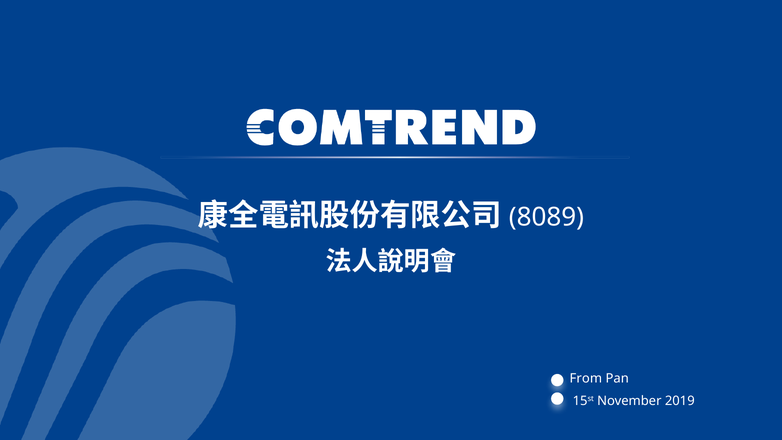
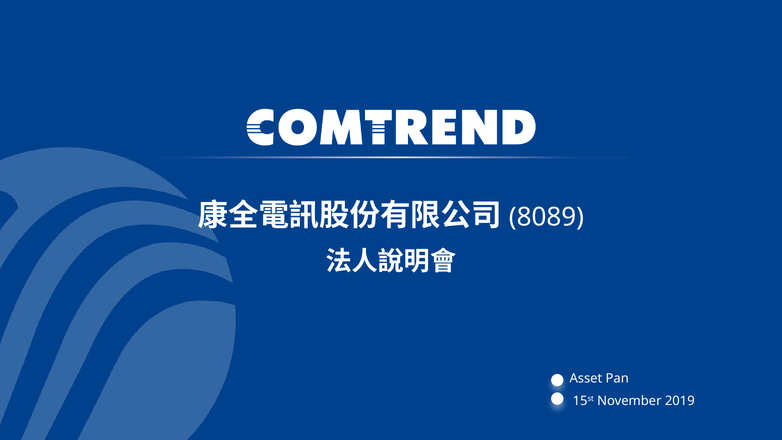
From: From -> Asset (586, 379)
